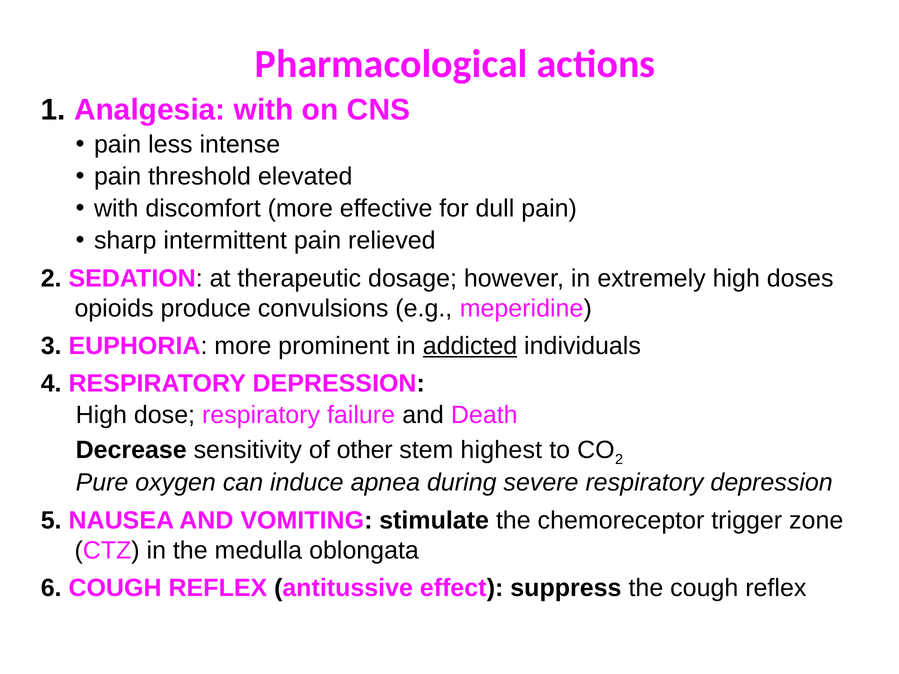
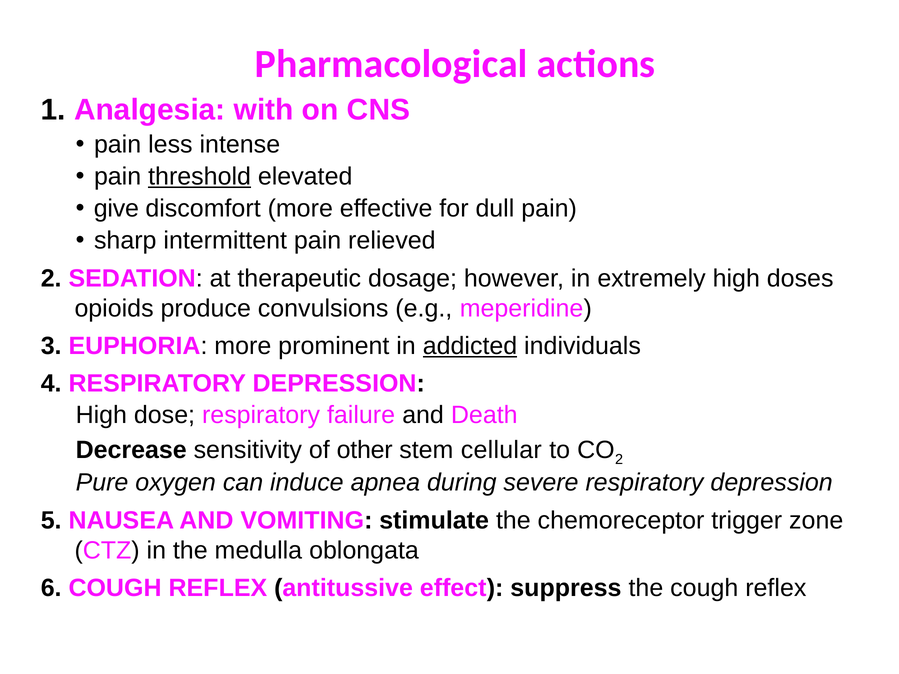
threshold underline: none -> present (200, 177)
with: with -> give (116, 209)
highest: highest -> cellular (501, 450)
